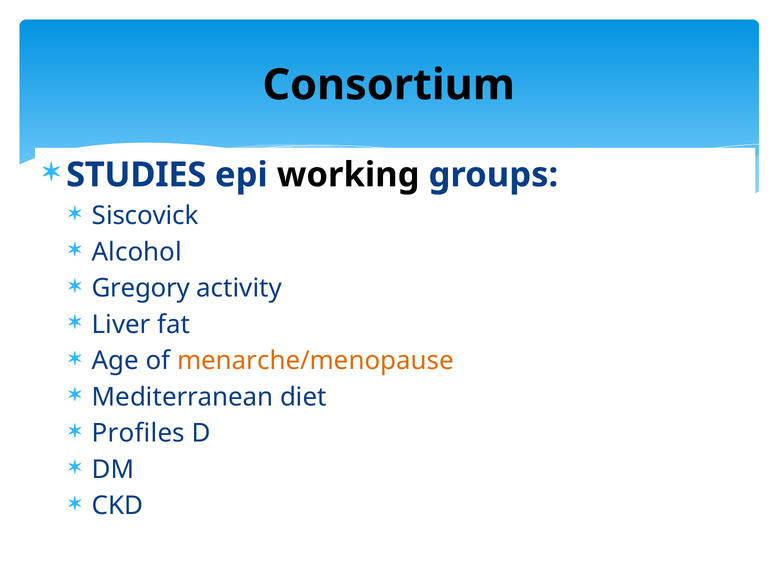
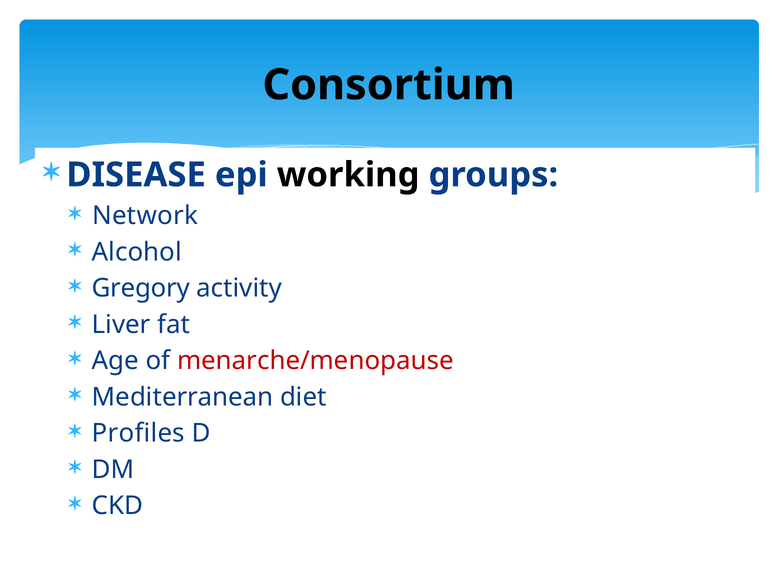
STUDIES: STUDIES -> DISEASE (136, 175)
Siscovick: Siscovick -> Network (145, 216)
menarche/menopause colour: orange -> red (315, 361)
